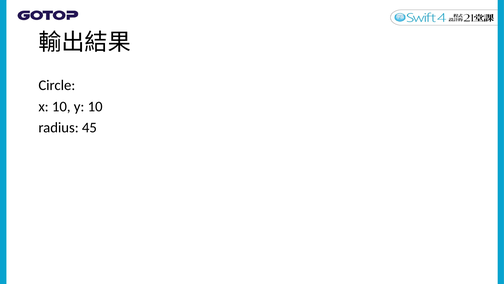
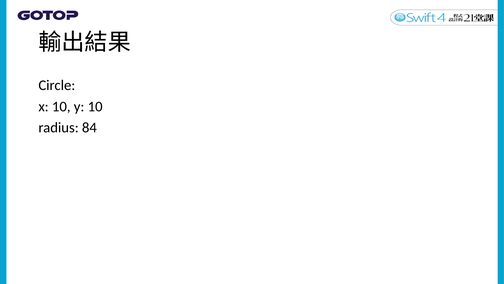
45: 45 -> 84 (89, 127)
